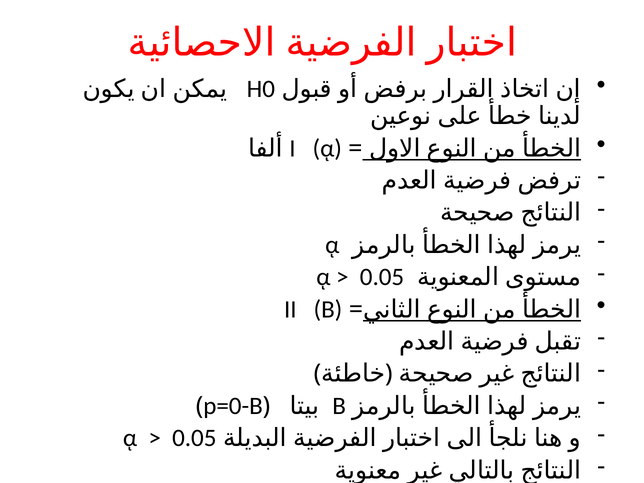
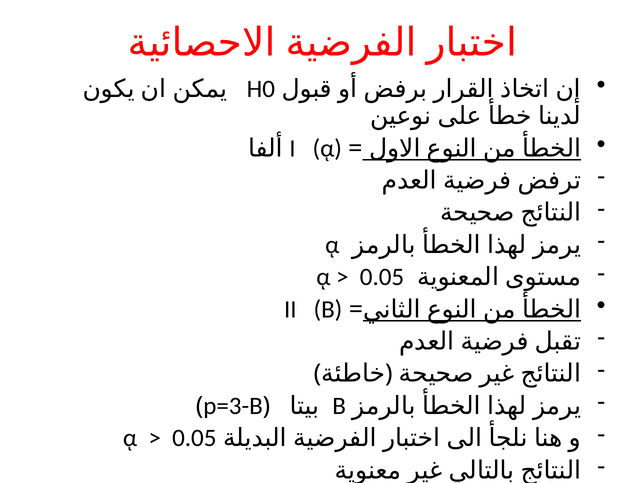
p=0-B: p=0-B -> p=3-B (233, 406)
